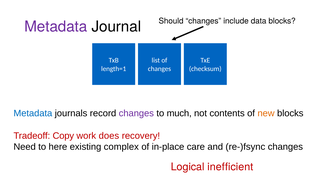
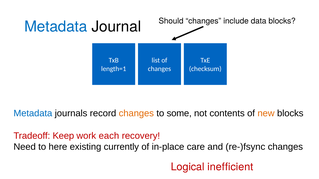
Metadata colour: purple -> blue (56, 27)
changes colour: purple -> orange (136, 114)
much: much -> some (179, 114)
Copy: Copy -> Keep (63, 136)
does: does -> each (109, 136)
complex: complex -> currently (121, 147)
